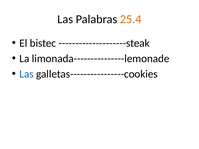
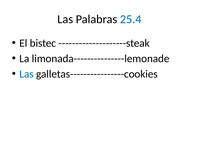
25.4 colour: orange -> blue (131, 19)
